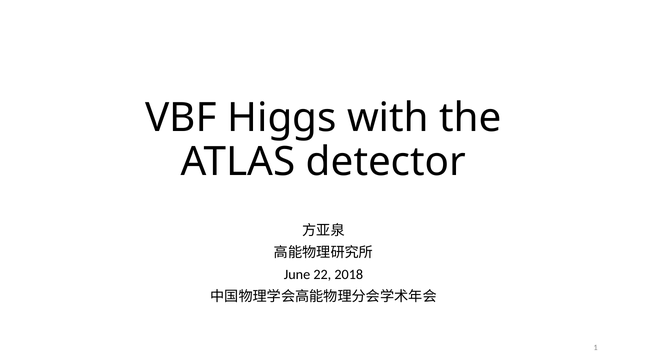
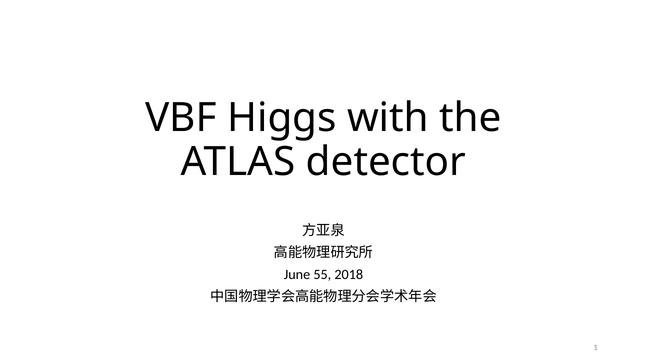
22: 22 -> 55 (322, 275)
